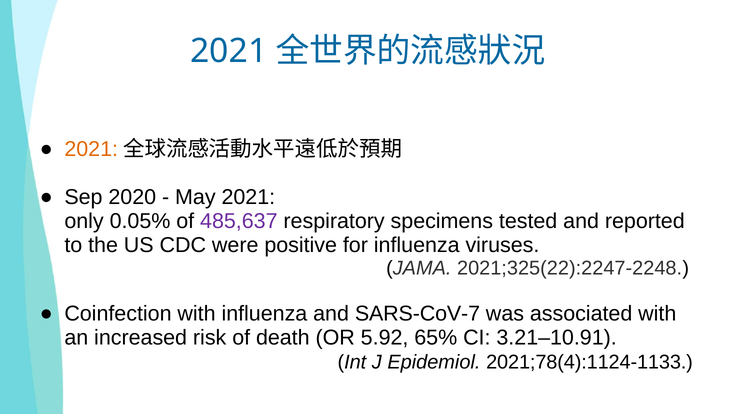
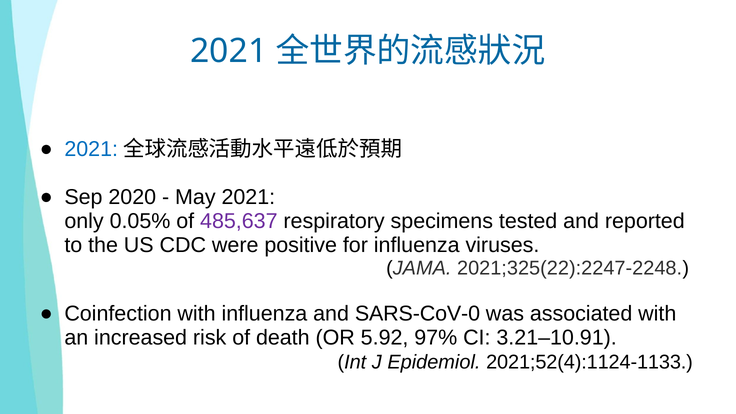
2021 colour: orange -> blue (91, 149)
SARS-CoV-7: SARS-CoV-7 -> SARS-CoV-0 (417, 314)
65%: 65% -> 97% (436, 338)
2021;78(4):1124-1133: 2021;78(4):1124-1133 -> 2021;52(4):1124-1133 (590, 362)
